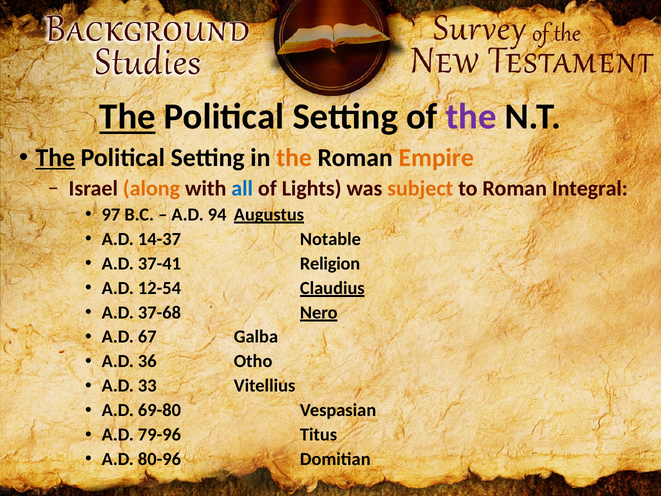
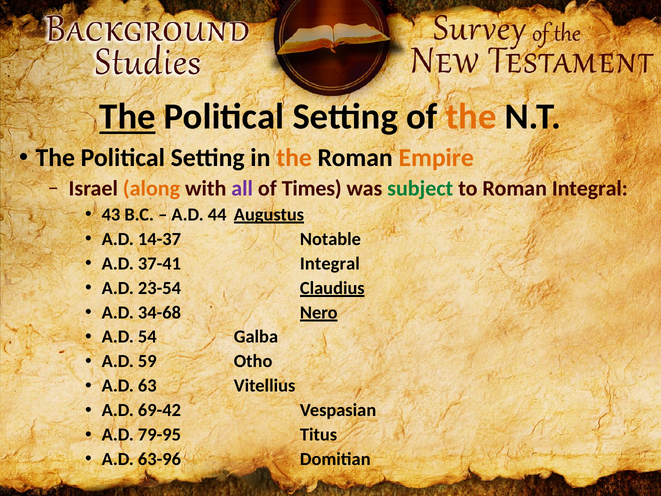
the colour: purple -> orange (471, 117)
The underline: present -> none (55, 158)
all colour: blue -> purple (242, 188)
Lights: Lights -> Times (312, 188)
subject colour: orange -> green (420, 188)
97: 97 -> 43 (111, 215)
94: 94 -> 44 (217, 215)
37-41 Religion: Religion -> Integral (330, 263)
12-54: 12-54 -> 23-54 (159, 288)
37-68: 37-68 -> 34-68 (159, 312)
67: 67 -> 54 (147, 337)
36: 36 -> 59 (147, 361)
33: 33 -> 63 (147, 386)
69-80: 69-80 -> 69-42 (159, 410)
79-96: 79-96 -> 79-95 (159, 434)
80-96: 80-96 -> 63-96 (159, 459)
